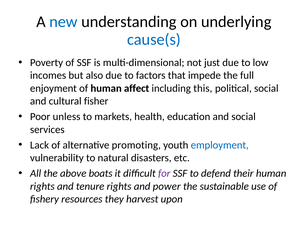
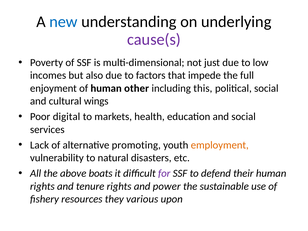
cause(s colour: blue -> purple (154, 39)
affect: affect -> other (137, 88)
fisher: fisher -> wings (96, 101)
unless: unless -> digital (67, 117)
employment colour: blue -> orange (220, 145)
harvest: harvest -> various (142, 199)
